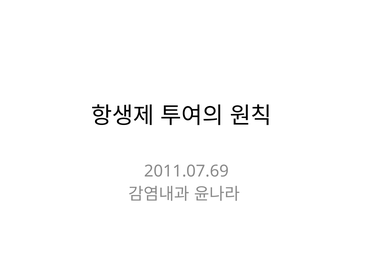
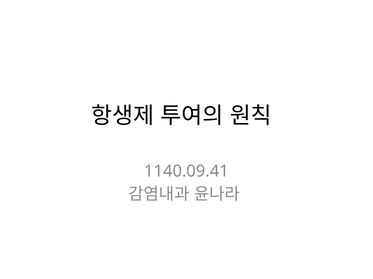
2011.07.69: 2011.07.69 -> 1140.09.41 (186, 172)
